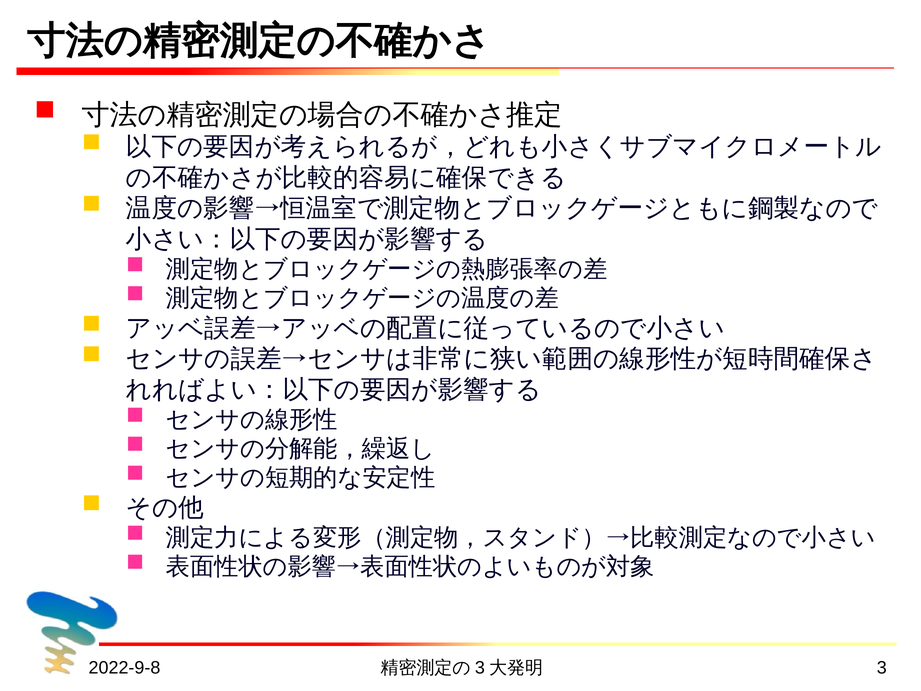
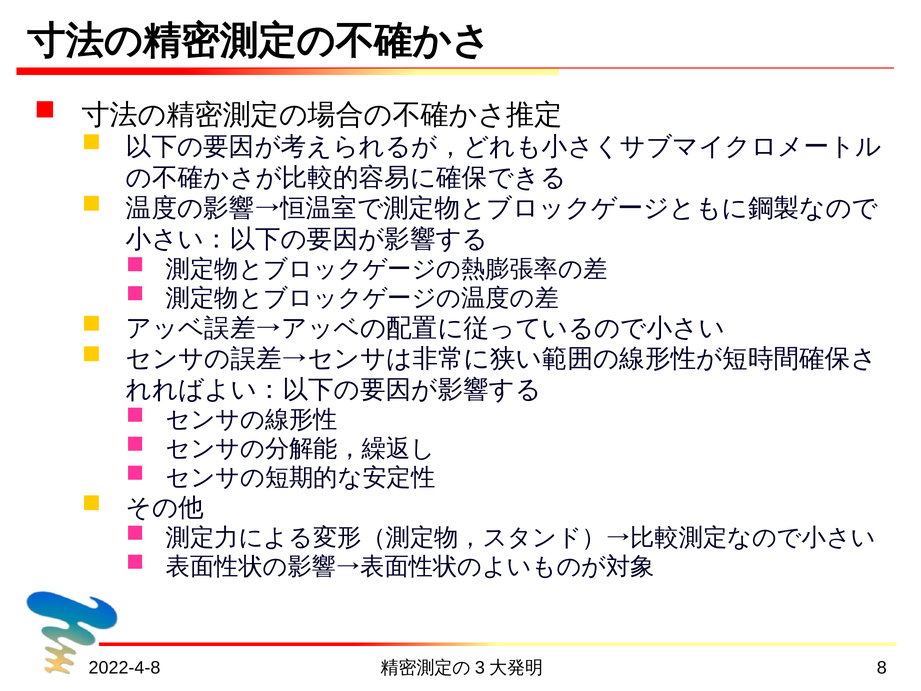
2022-9-8: 2022-9-8 -> 2022-4-8 (124, 667)
3: 3 -> 8 (882, 667)
